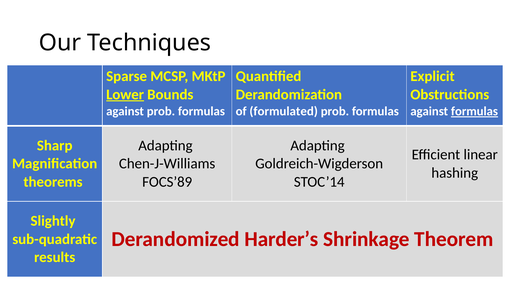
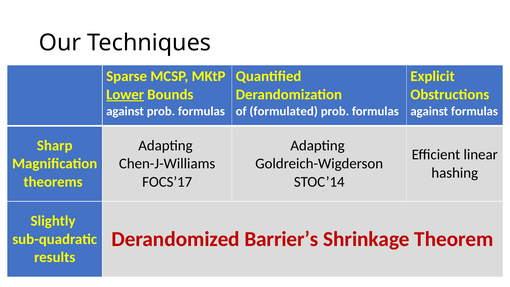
formulas underline: present -> none (474, 111)
FOCS’89: FOCS’89 -> FOCS’17 (167, 182)
Harder’s: Harder’s -> Barrier’s (281, 239)
